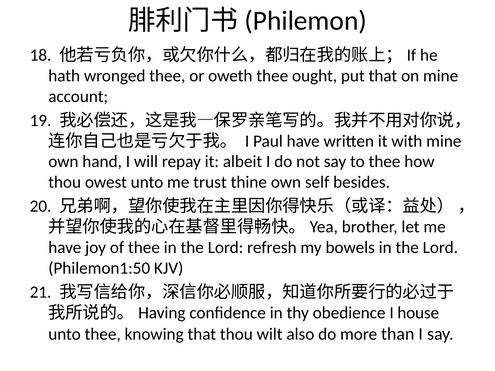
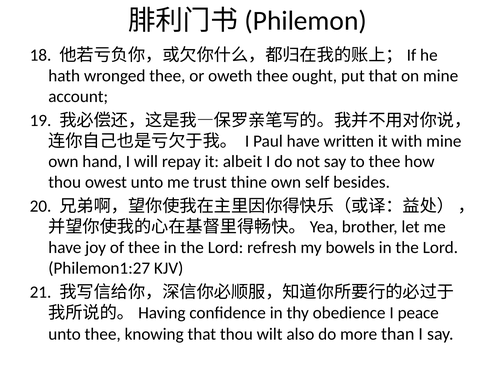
Philemon1:50: Philemon1:50 -> Philemon1:27 (99, 268)
house: house -> peace (418, 313)
